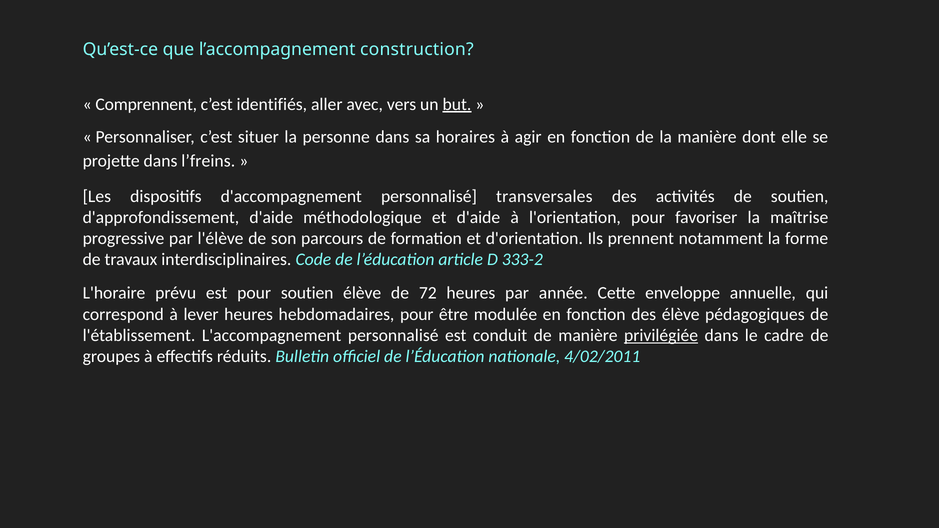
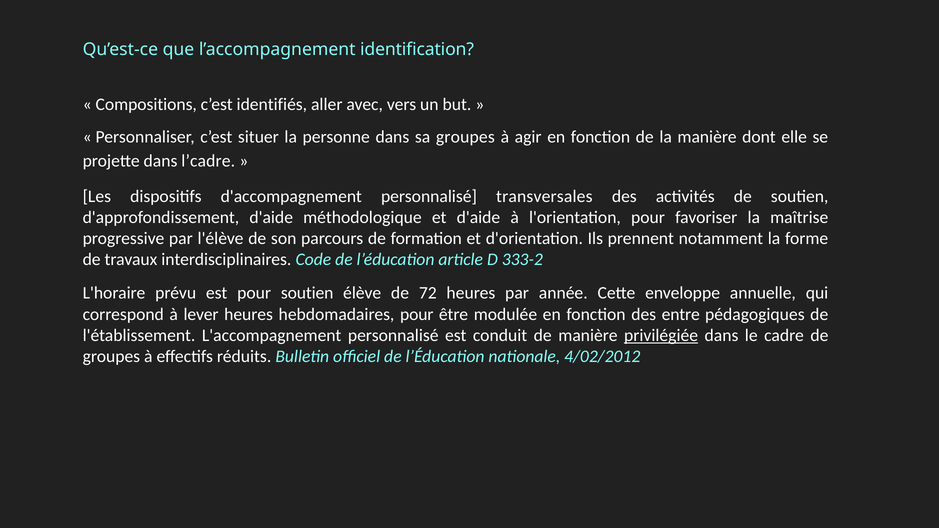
construction: construction -> identification (417, 49)
Comprennent: Comprennent -> Compositions (146, 104)
but underline: present -> none (457, 104)
sa horaires: horaires -> groupes (465, 137)
l’freins: l’freins -> l’cadre (208, 161)
des élève: élève -> entre (681, 314)
4/02/2011: 4/02/2011 -> 4/02/2012 (602, 357)
